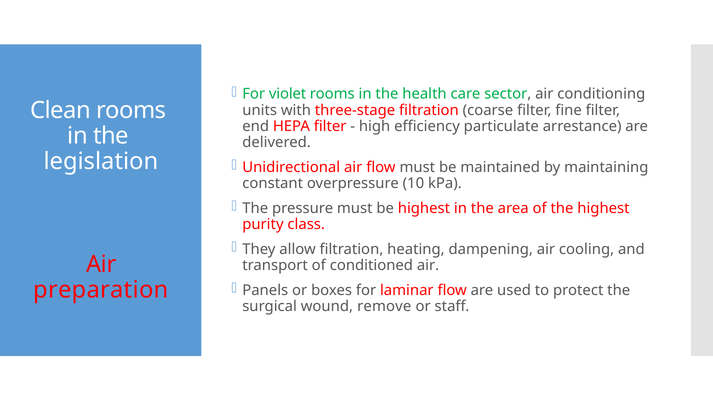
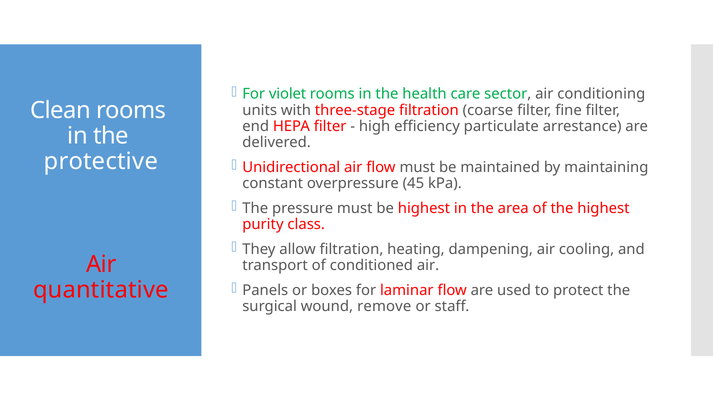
legislation: legislation -> protective (101, 162)
10: 10 -> 45 (413, 183)
preparation: preparation -> quantitative (101, 290)
